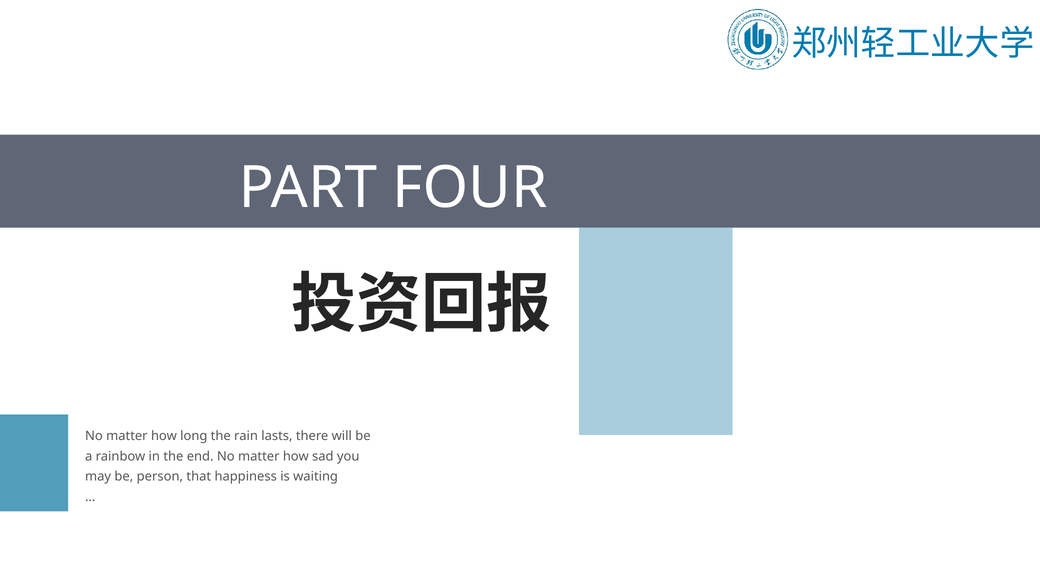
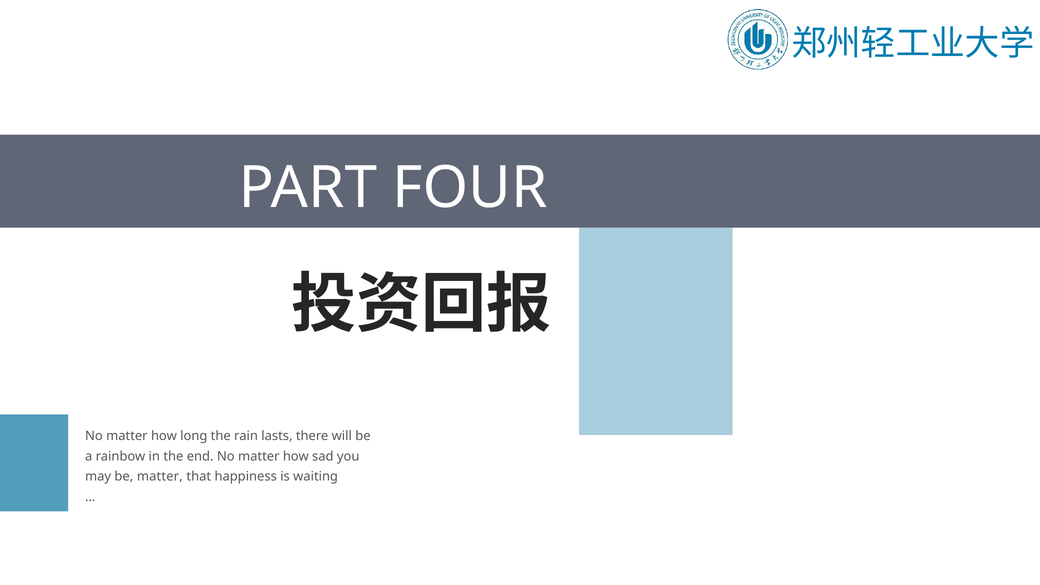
be person: person -> matter (160, 477)
